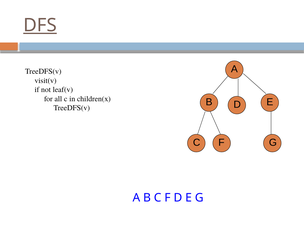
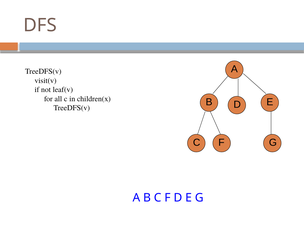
DFS underline: present -> none (40, 25)
